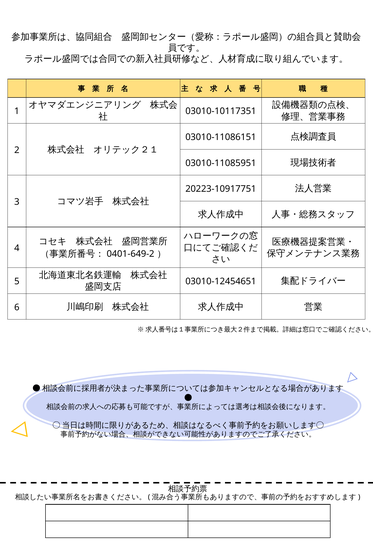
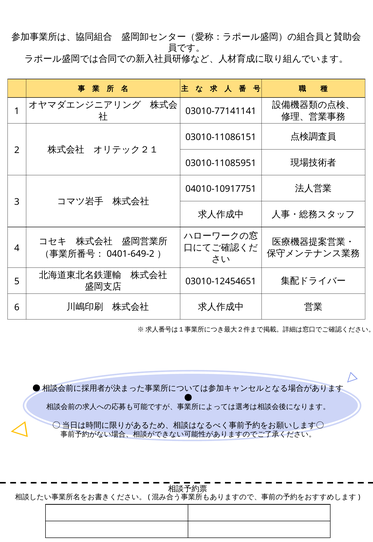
03010-10117351: 03010-10117351 -> 03010-77141141 (221, 111)
20223-10917751: 20223-10917751 -> 04010-10917751 (221, 189)
